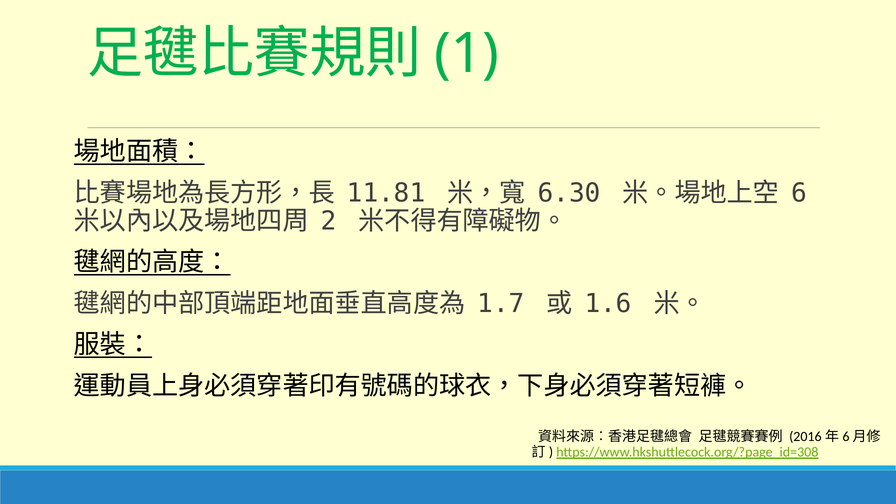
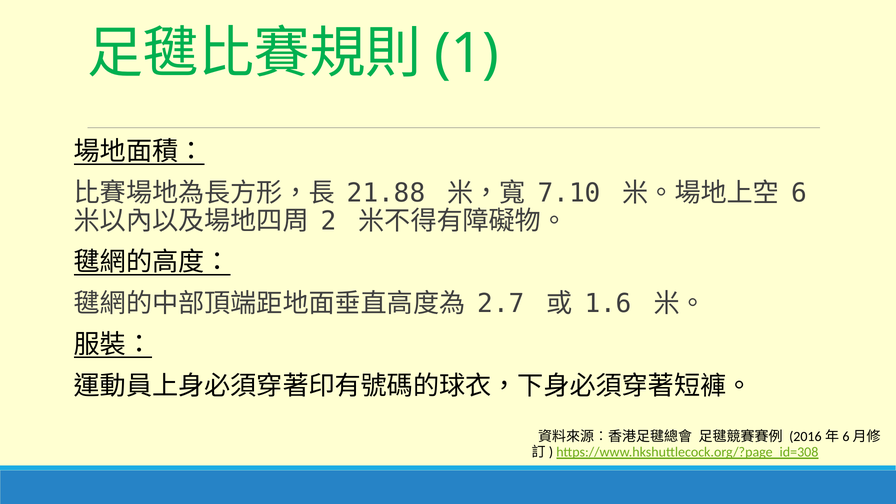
11.81: 11.81 -> 21.88 (386, 193)
6.30: 6.30 -> 7.10 (569, 193)
1.7: 1.7 -> 2.7 (501, 304)
